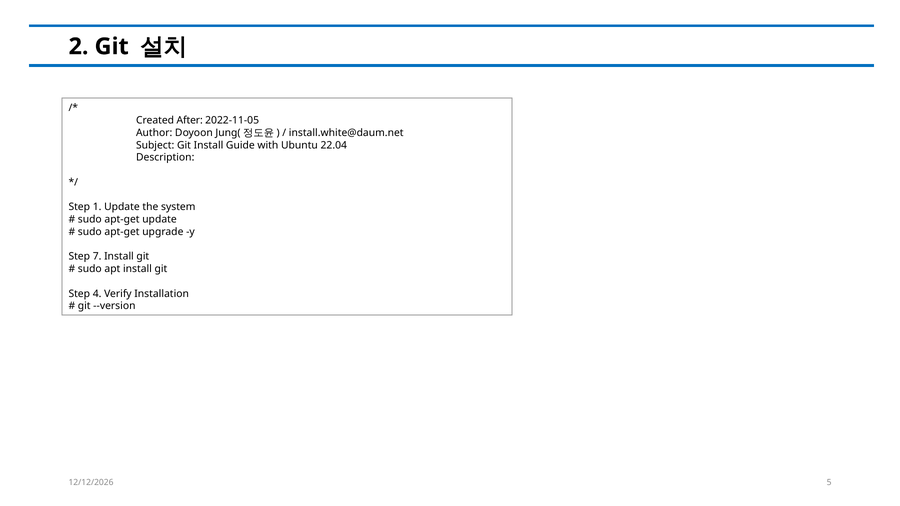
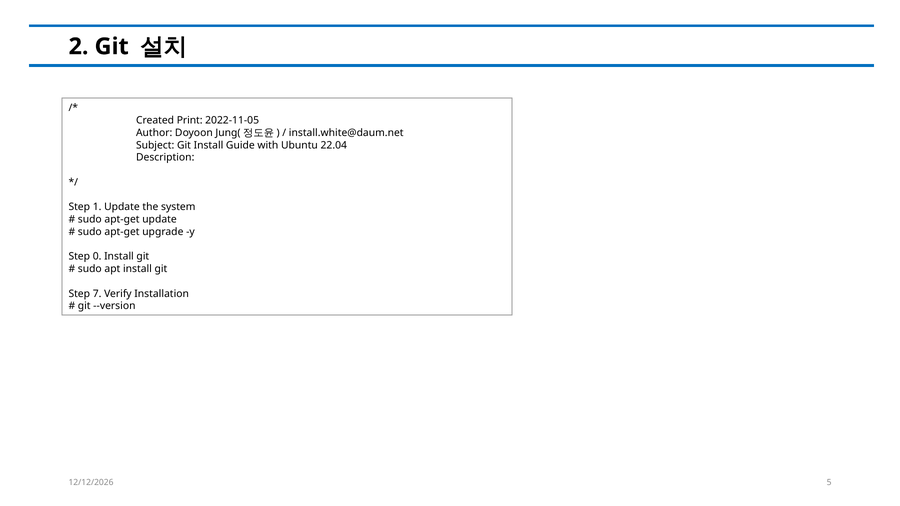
After: After -> Print (190, 120)
7: 7 -> 0 (97, 257)
4: 4 -> 7 (97, 294)
